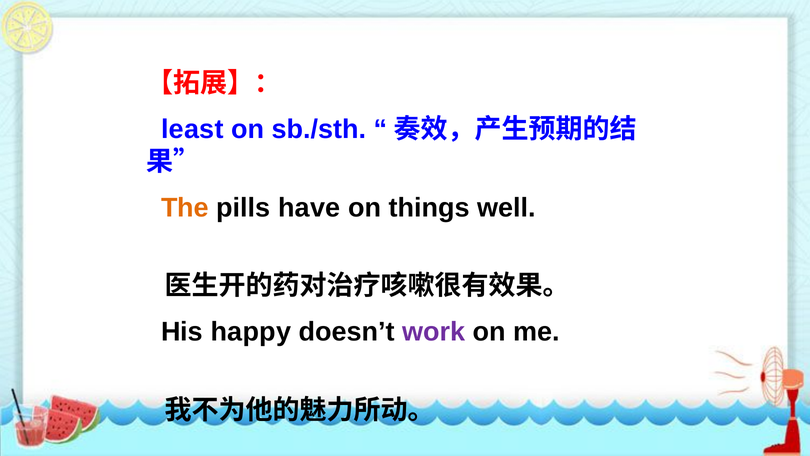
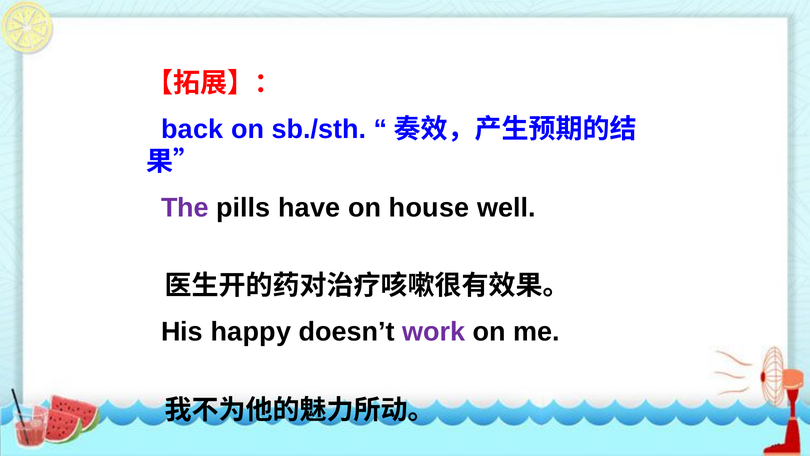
least: least -> back (192, 129)
The colour: orange -> purple (185, 208)
things: things -> house (429, 208)
